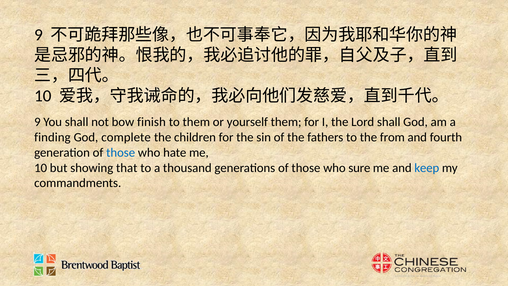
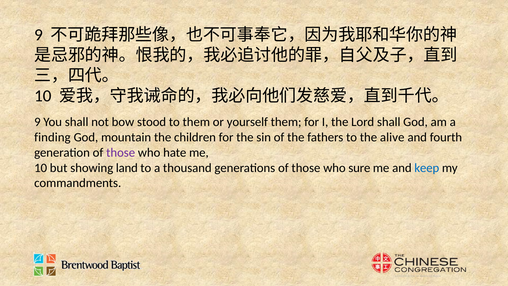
finish: finish -> stood (152, 122)
complete: complete -> mountain (126, 137)
from: from -> alive (392, 137)
those colour: blue -> purple (121, 152)
that: that -> land (127, 168)
